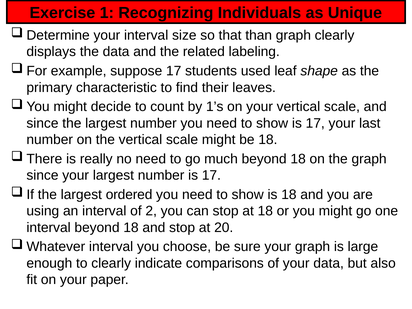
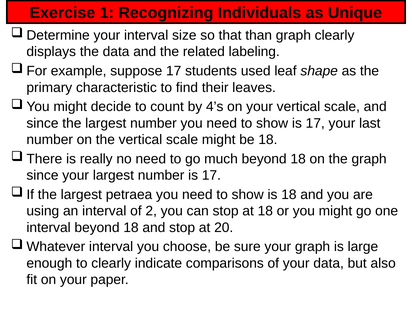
1’s: 1’s -> 4’s (215, 107)
ordered: ordered -> petraea (129, 195)
